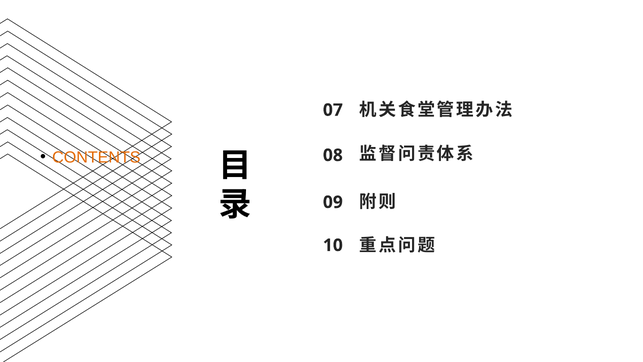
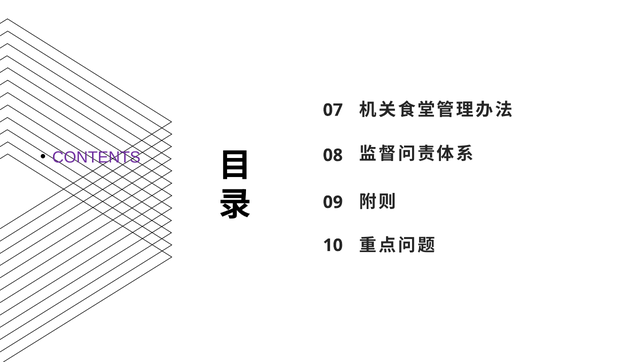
CONTENTS colour: orange -> purple (96, 157)
